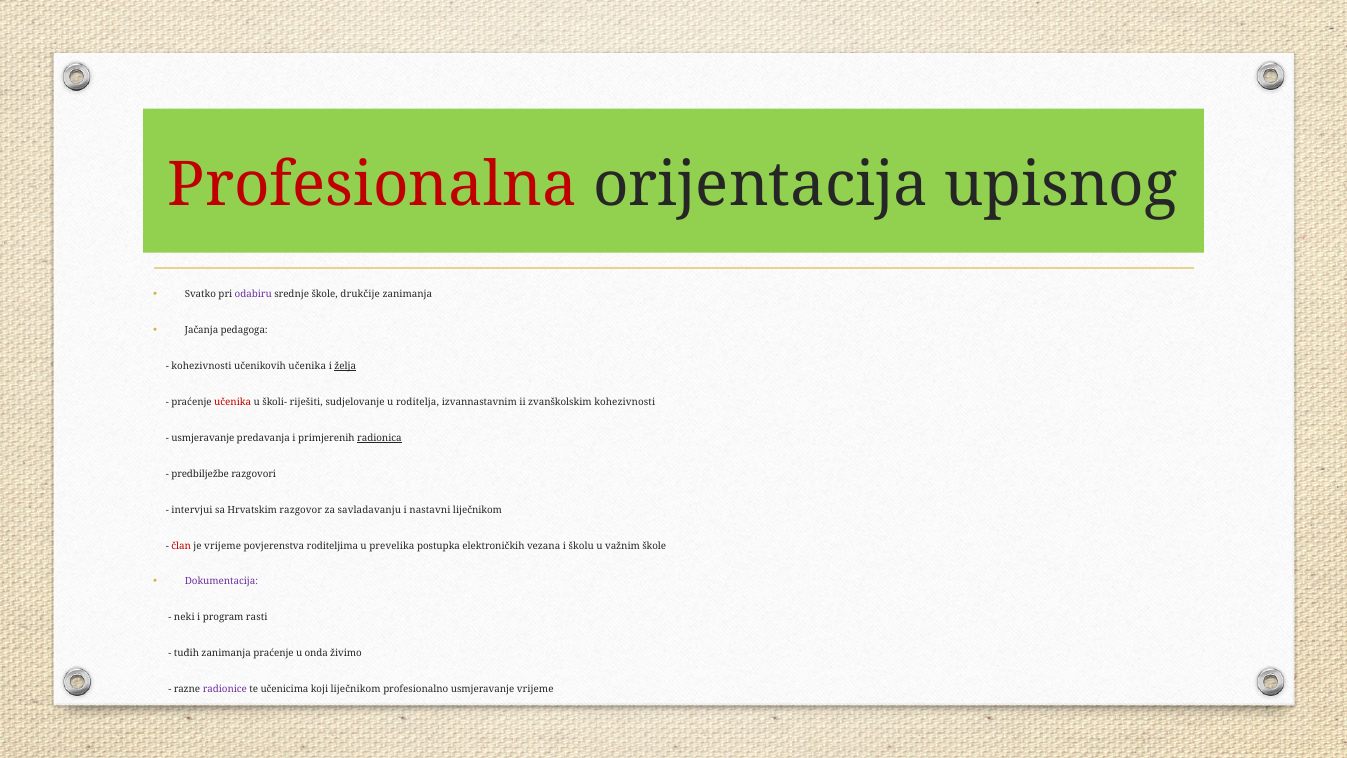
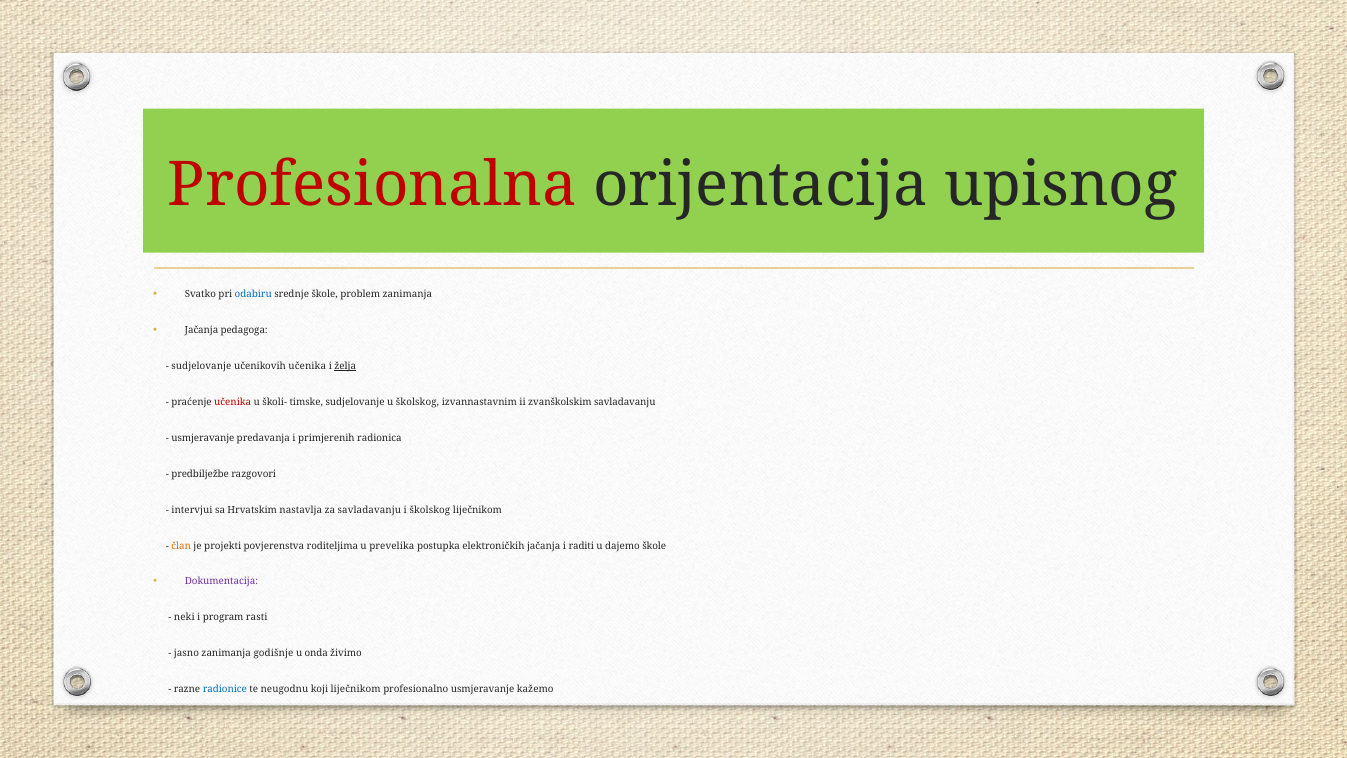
odabiru colour: purple -> blue (253, 294)
drukčije: drukčije -> problem (360, 294)
kohezivnosti: kohezivnosti -> sudjelovanje (201, 366)
riješiti: riješiti -> timske (306, 402)
u roditelja: roditelja -> školskog (418, 402)
zvanškolskim kohezivnosti: kohezivnosti -> savladavanju (625, 402)
radionica underline: present -> none (379, 438)
razgovor: razgovor -> nastavlja (301, 510)
i nastavni: nastavni -> školskog (430, 510)
član colour: red -> orange (181, 546)
je vrijeme: vrijeme -> projekti (223, 546)
elektroničkih vezana: vezana -> jačanja (544, 546)
školu: školu -> raditi (581, 546)
važnim: važnim -> dajemo (622, 546)
tuđih: tuđih -> jasno (186, 653)
zanimanja praćenje: praćenje -> godišnje (273, 653)
radionice colour: purple -> blue (225, 689)
učenicima: učenicima -> neugodnu (284, 689)
usmjeravanje vrijeme: vrijeme -> kažemo (535, 689)
